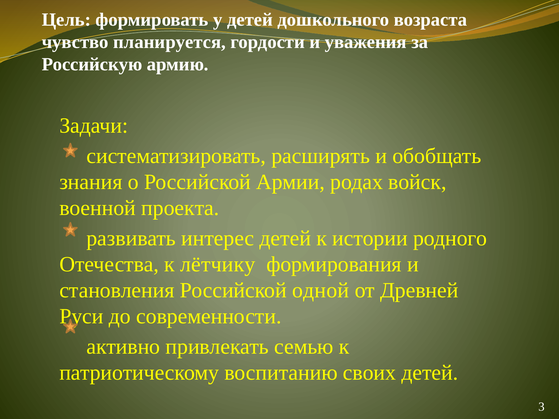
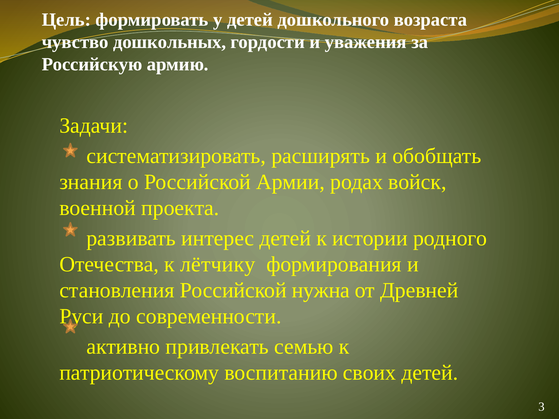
планируется: планируется -> дошкольных (170, 42)
одной: одной -> нужна (321, 291)
